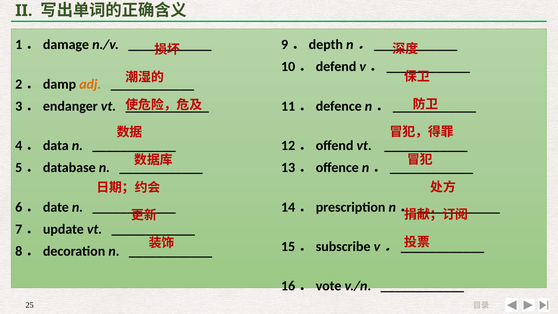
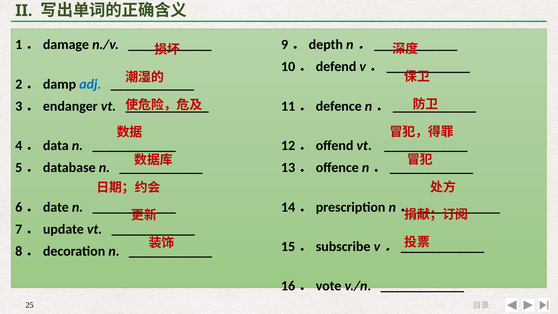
adj colour: orange -> blue (90, 84)
